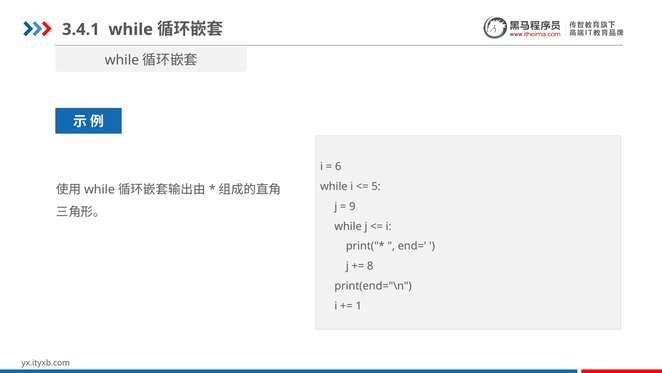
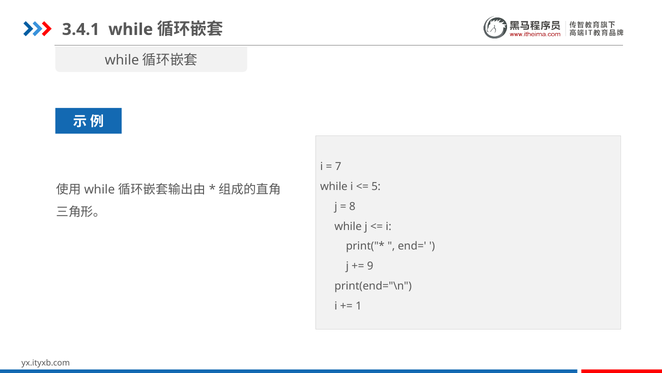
6: 6 -> 7 (338, 167)
9: 9 -> 8 (352, 206)
8: 8 -> 9 (370, 266)
